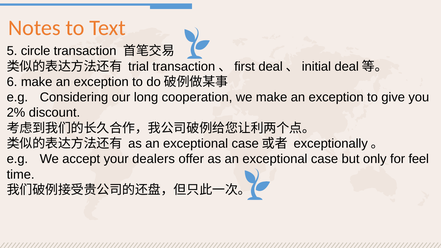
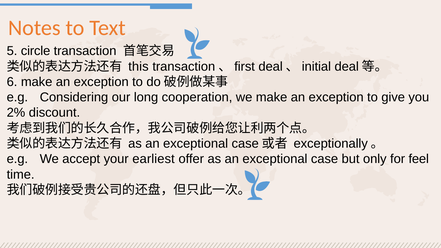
trial: trial -> this (138, 66)
dealers: dealers -> earliest (154, 159)
